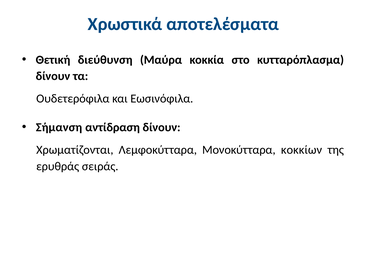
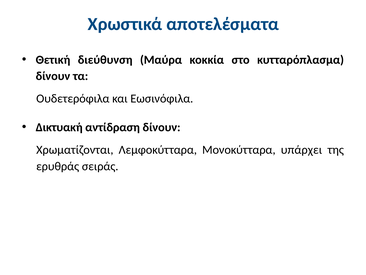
Σήμανση: Σήμανση -> Δικτυακή (59, 127)
κοκκίων: κοκκίων -> υπάρχει (302, 150)
